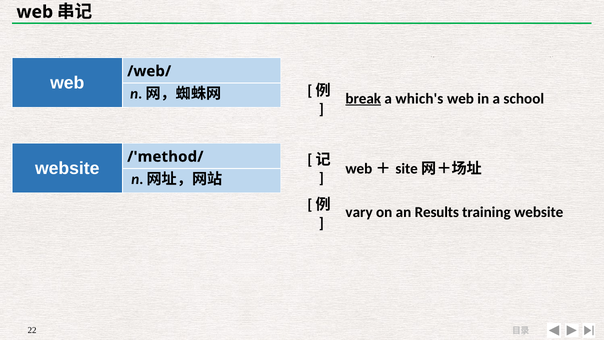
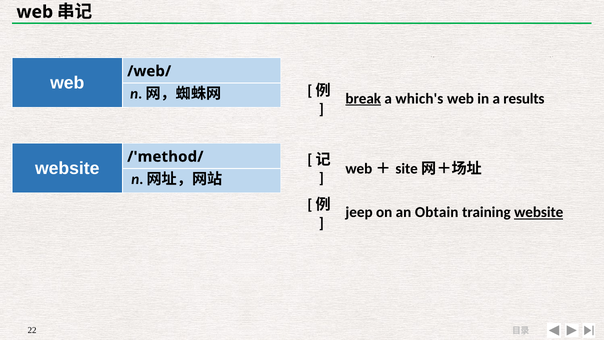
school: school -> results (524, 98)
vary: vary -> jeep (359, 212)
Results: Results -> Obtain (437, 212)
website underline: none -> present (539, 212)
